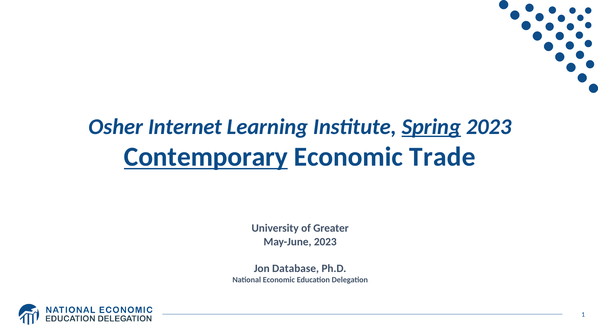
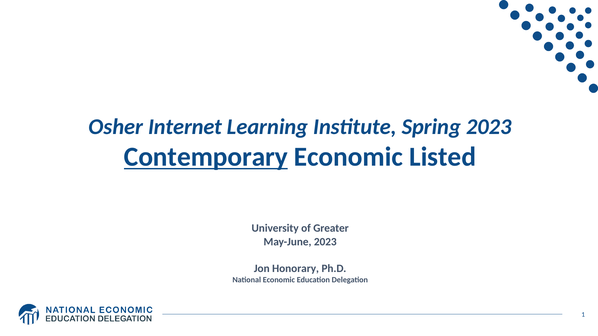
Spring underline: present -> none (431, 127)
Trade: Trade -> Listed (443, 157)
Database: Database -> Honorary (296, 269)
